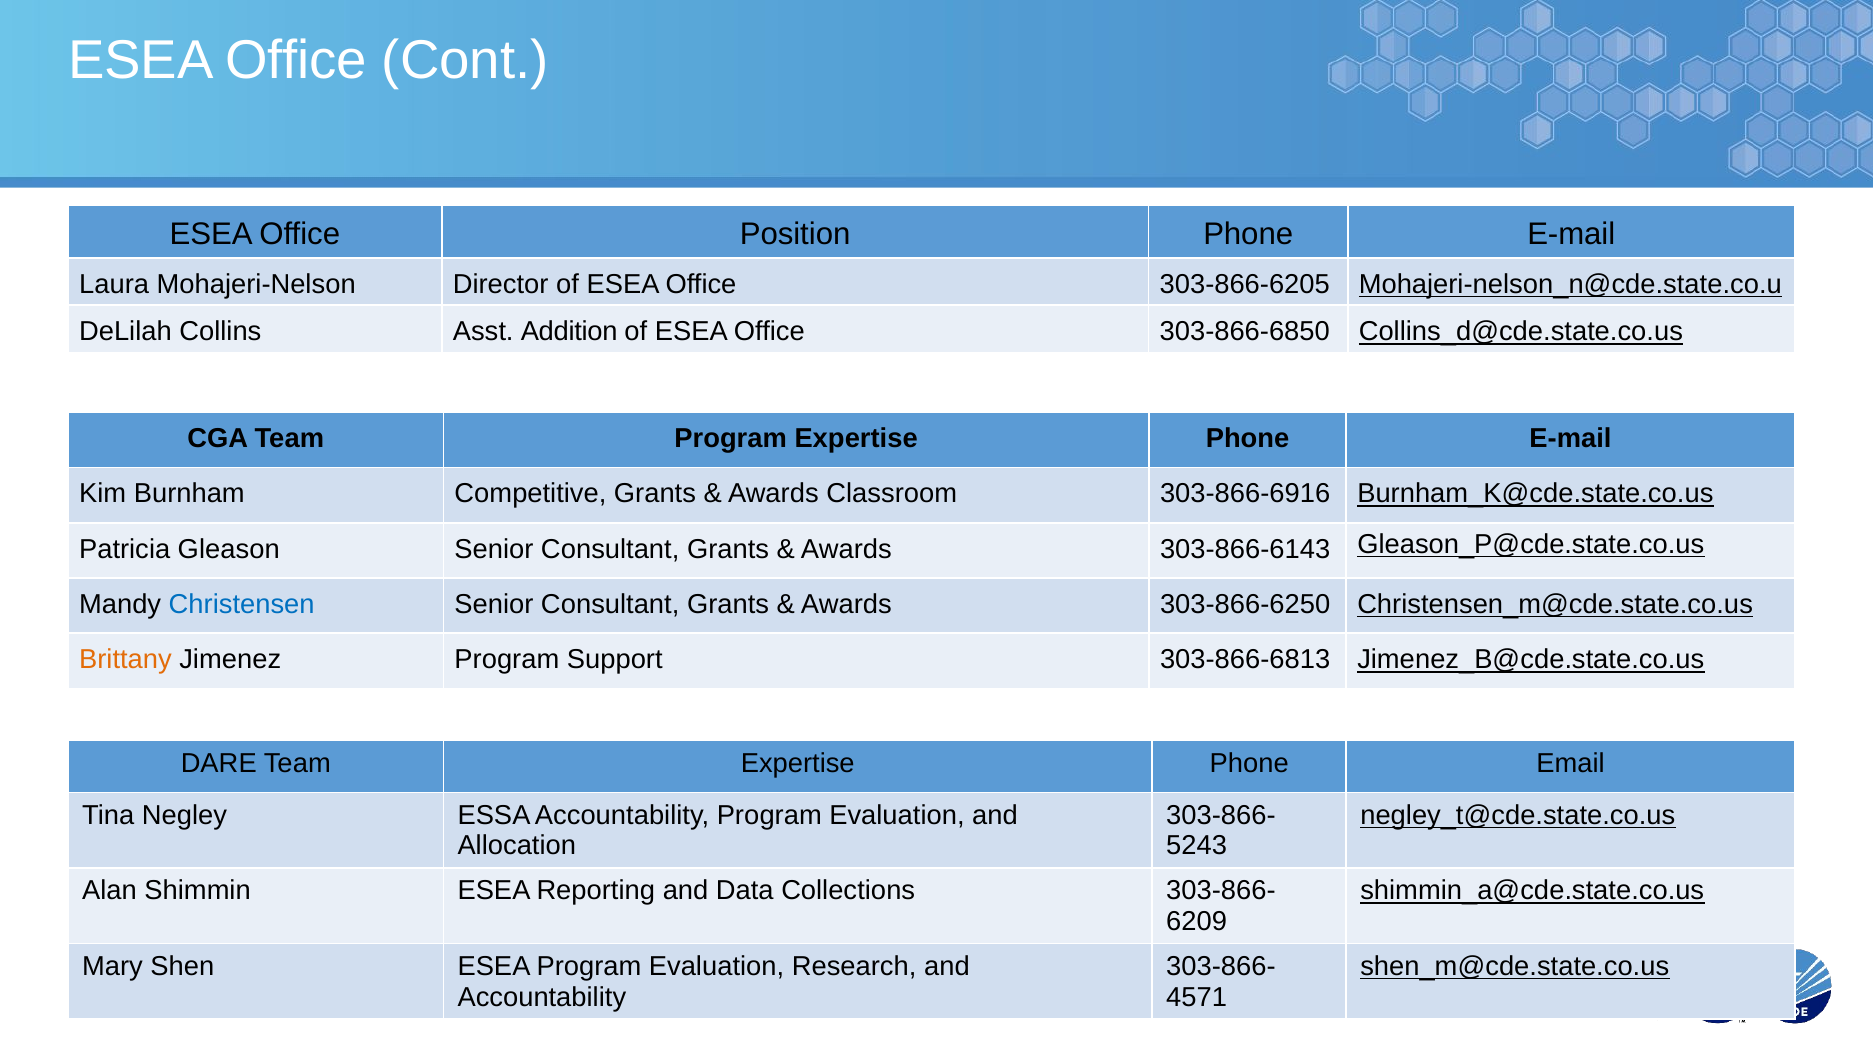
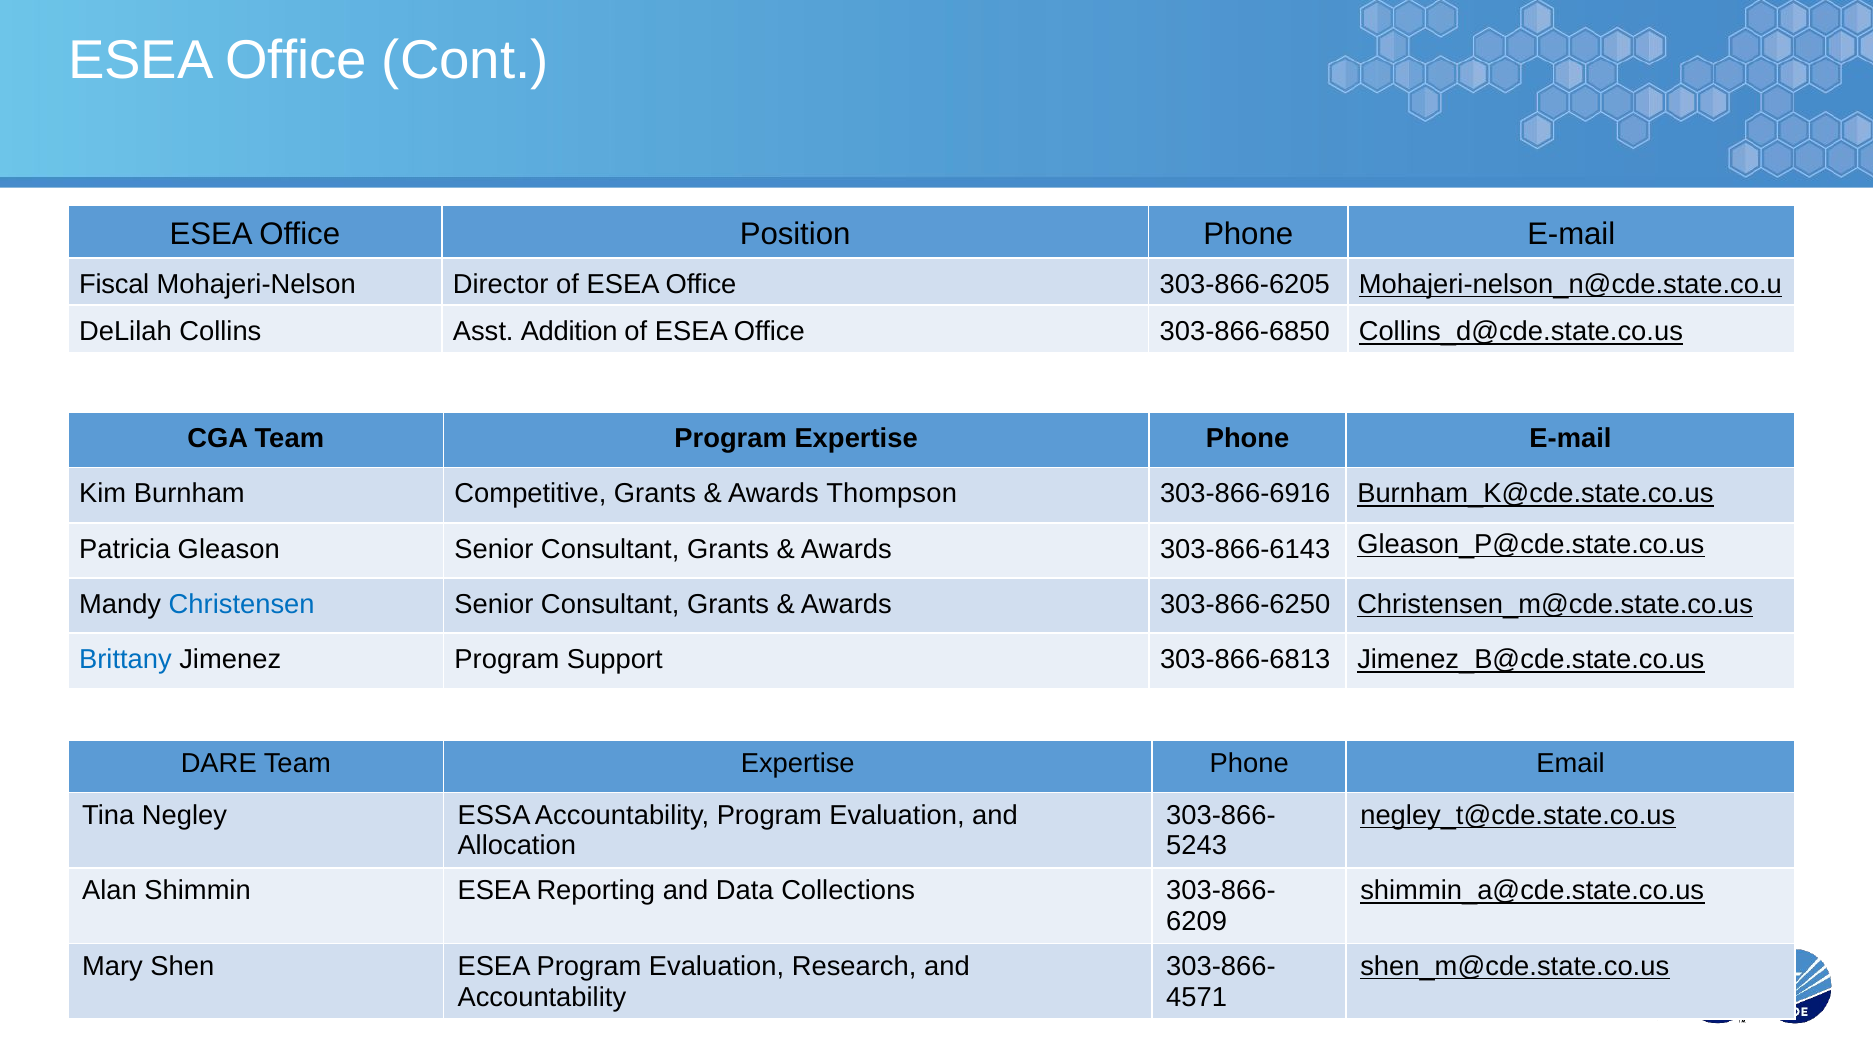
Laura: Laura -> Fiscal (114, 284)
Classroom: Classroom -> Thompson (892, 494)
Brittany colour: orange -> blue (125, 659)
